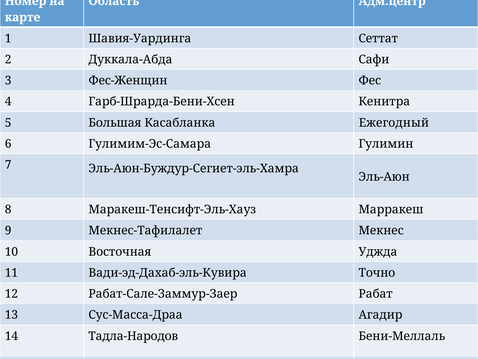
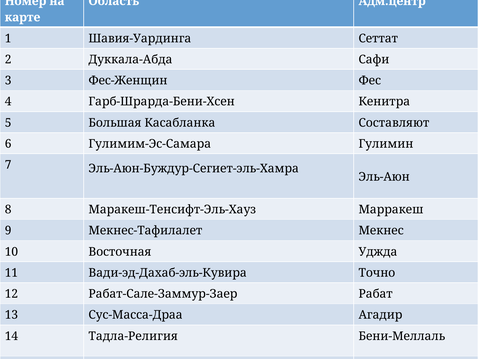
Ежегодный: Ежегодный -> Составляют (394, 123)
Тадла-Народов: Тадла-Народов -> Тадла-Религия (133, 336)
